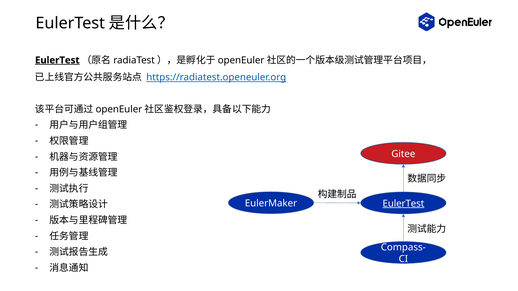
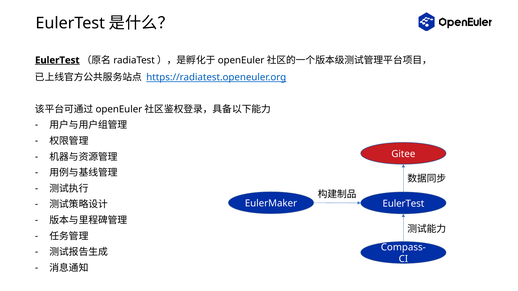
EulerTest underline: present -> none (403, 204)
